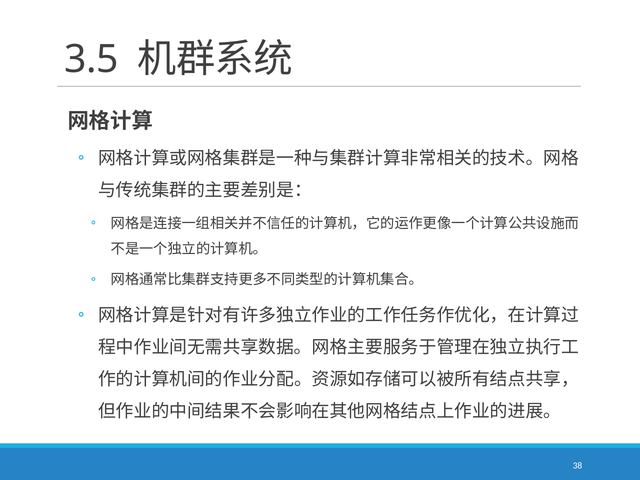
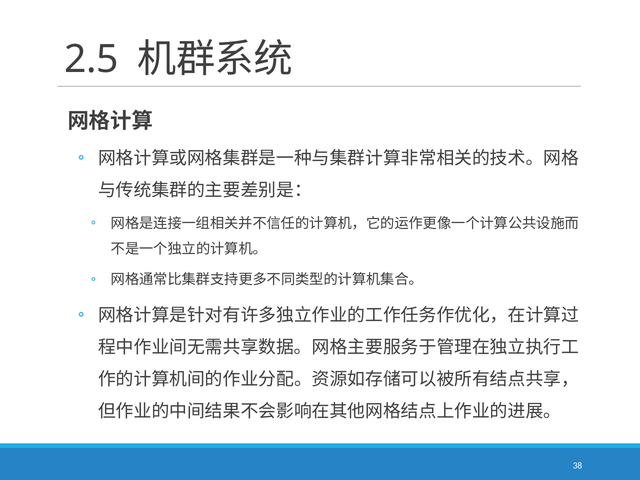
3.5: 3.5 -> 2.5 (91, 59)
